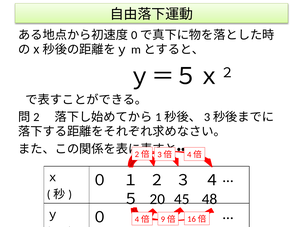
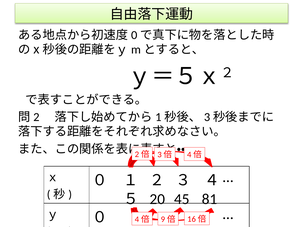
48: 48 -> 81 (210, 199)
